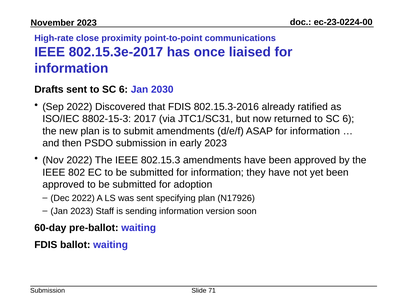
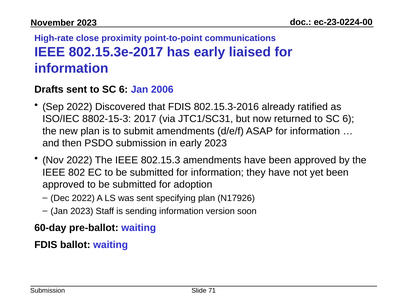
has once: once -> early (209, 52)
2030: 2030 -> 2006 (162, 90)
